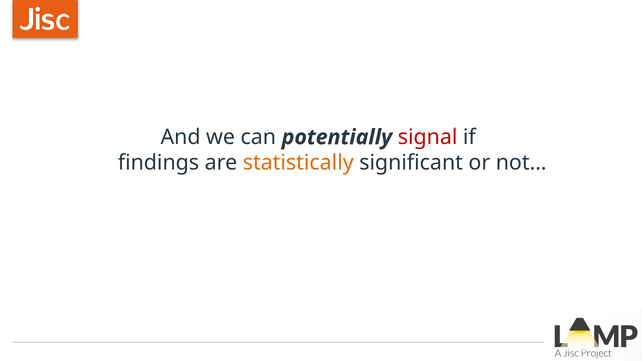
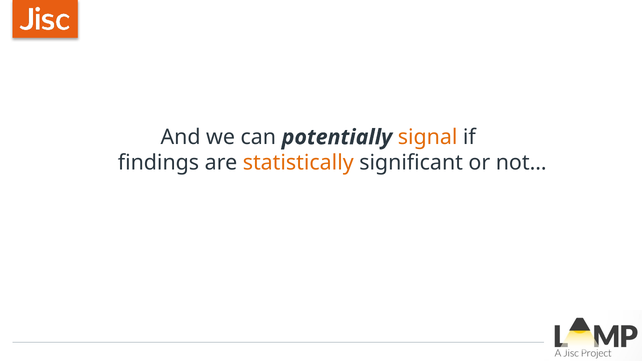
signal colour: red -> orange (428, 137)
